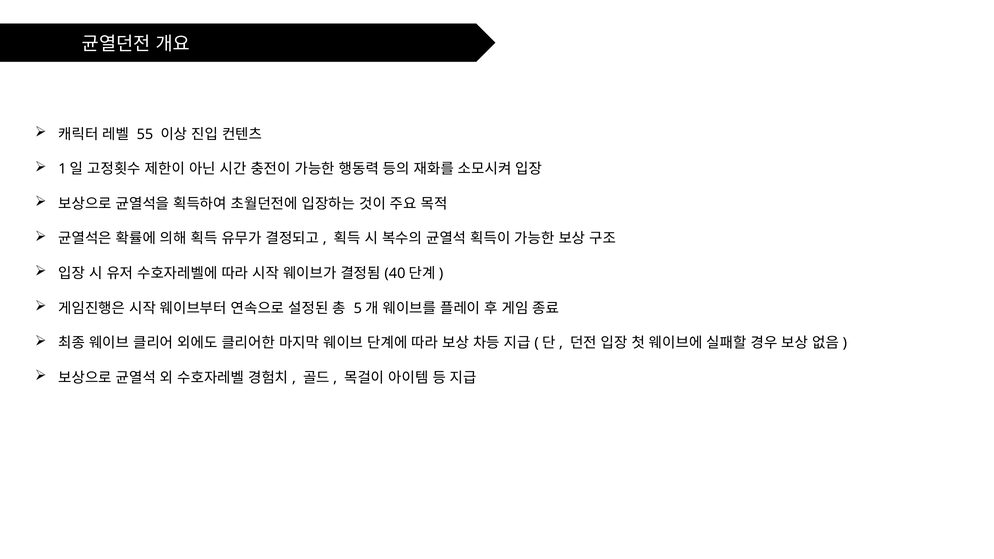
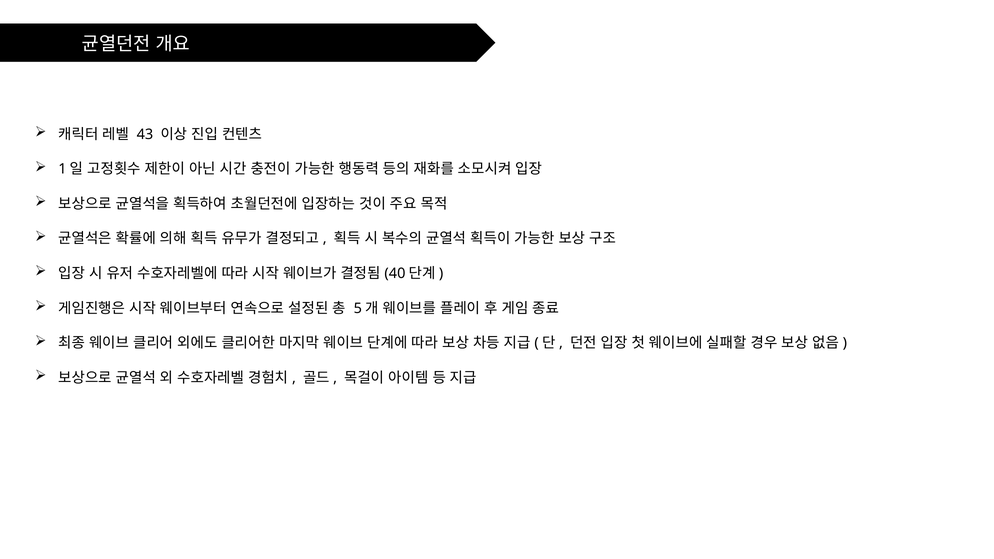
55: 55 -> 43 (145, 134)
